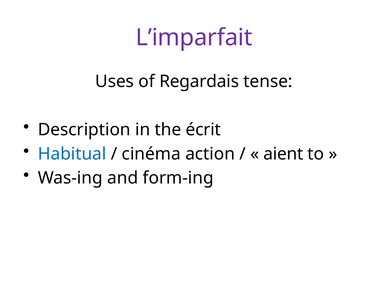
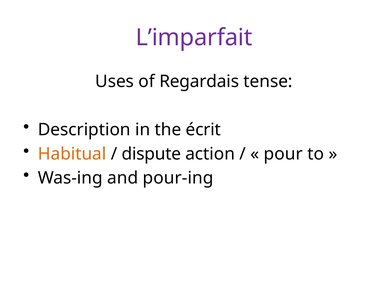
Habitual colour: blue -> orange (72, 154)
cinéma: cinéma -> dispute (151, 154)
aient: aient -> pour (283, 154)
form-ing: form-ing -> pour-ing (178, 178)
